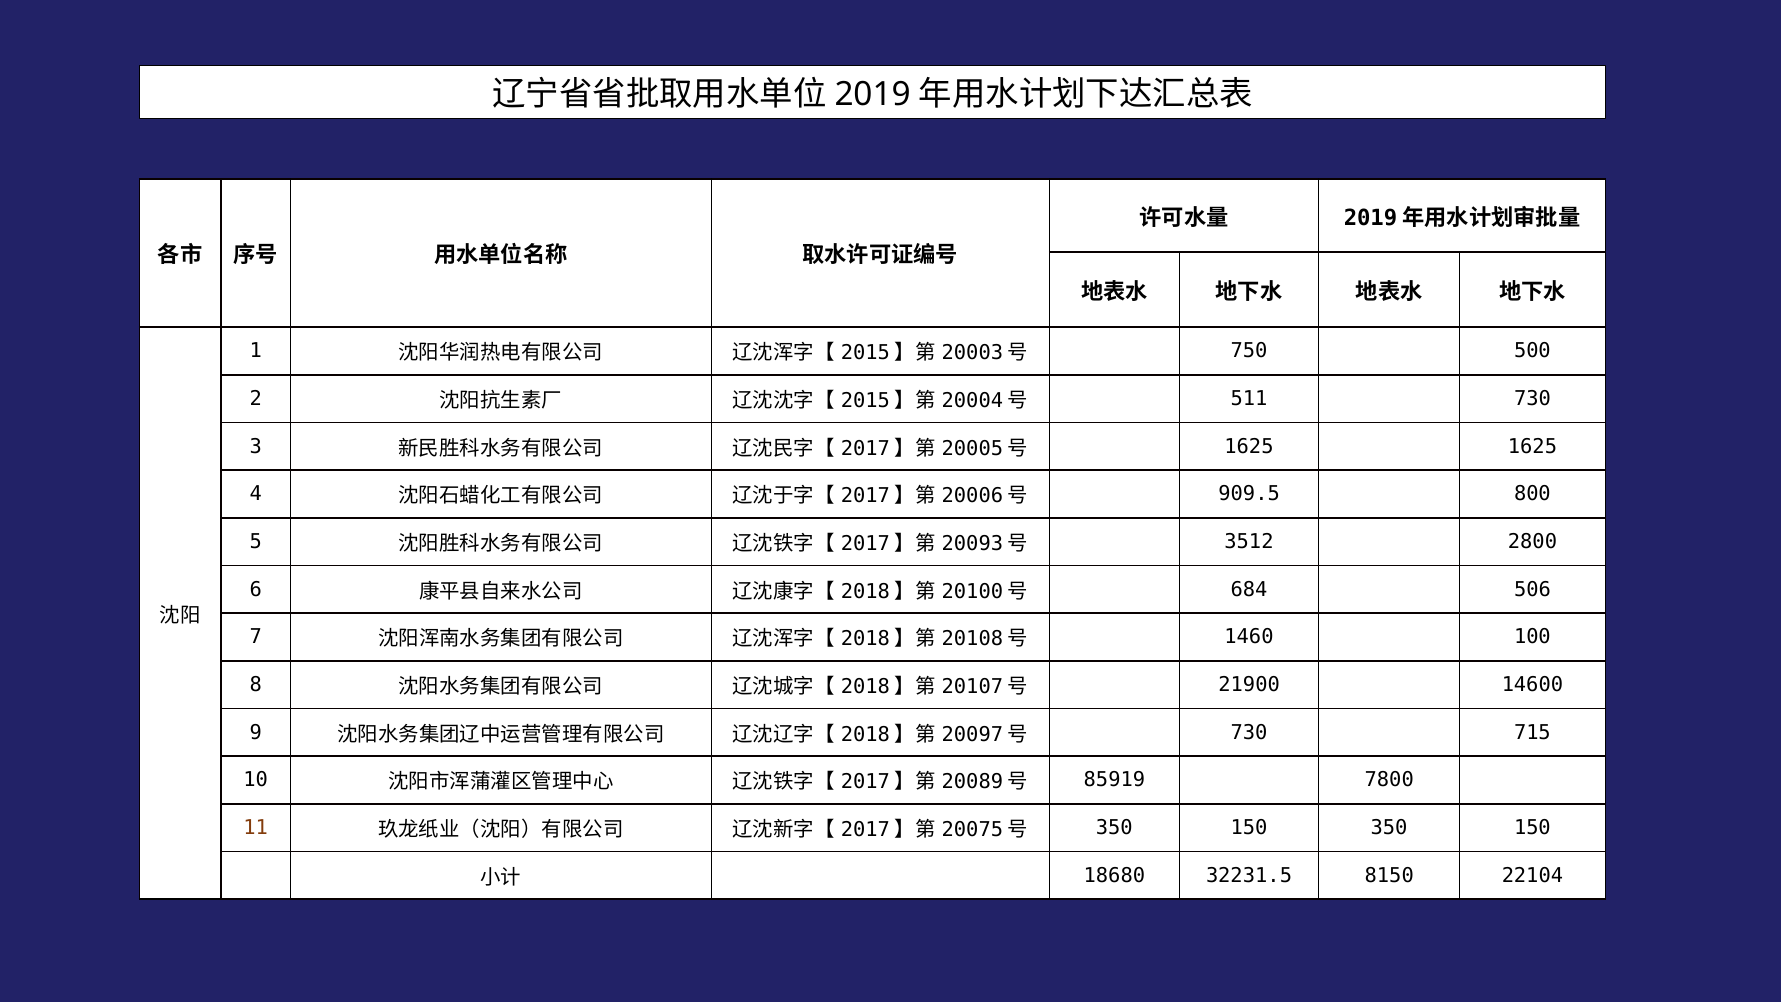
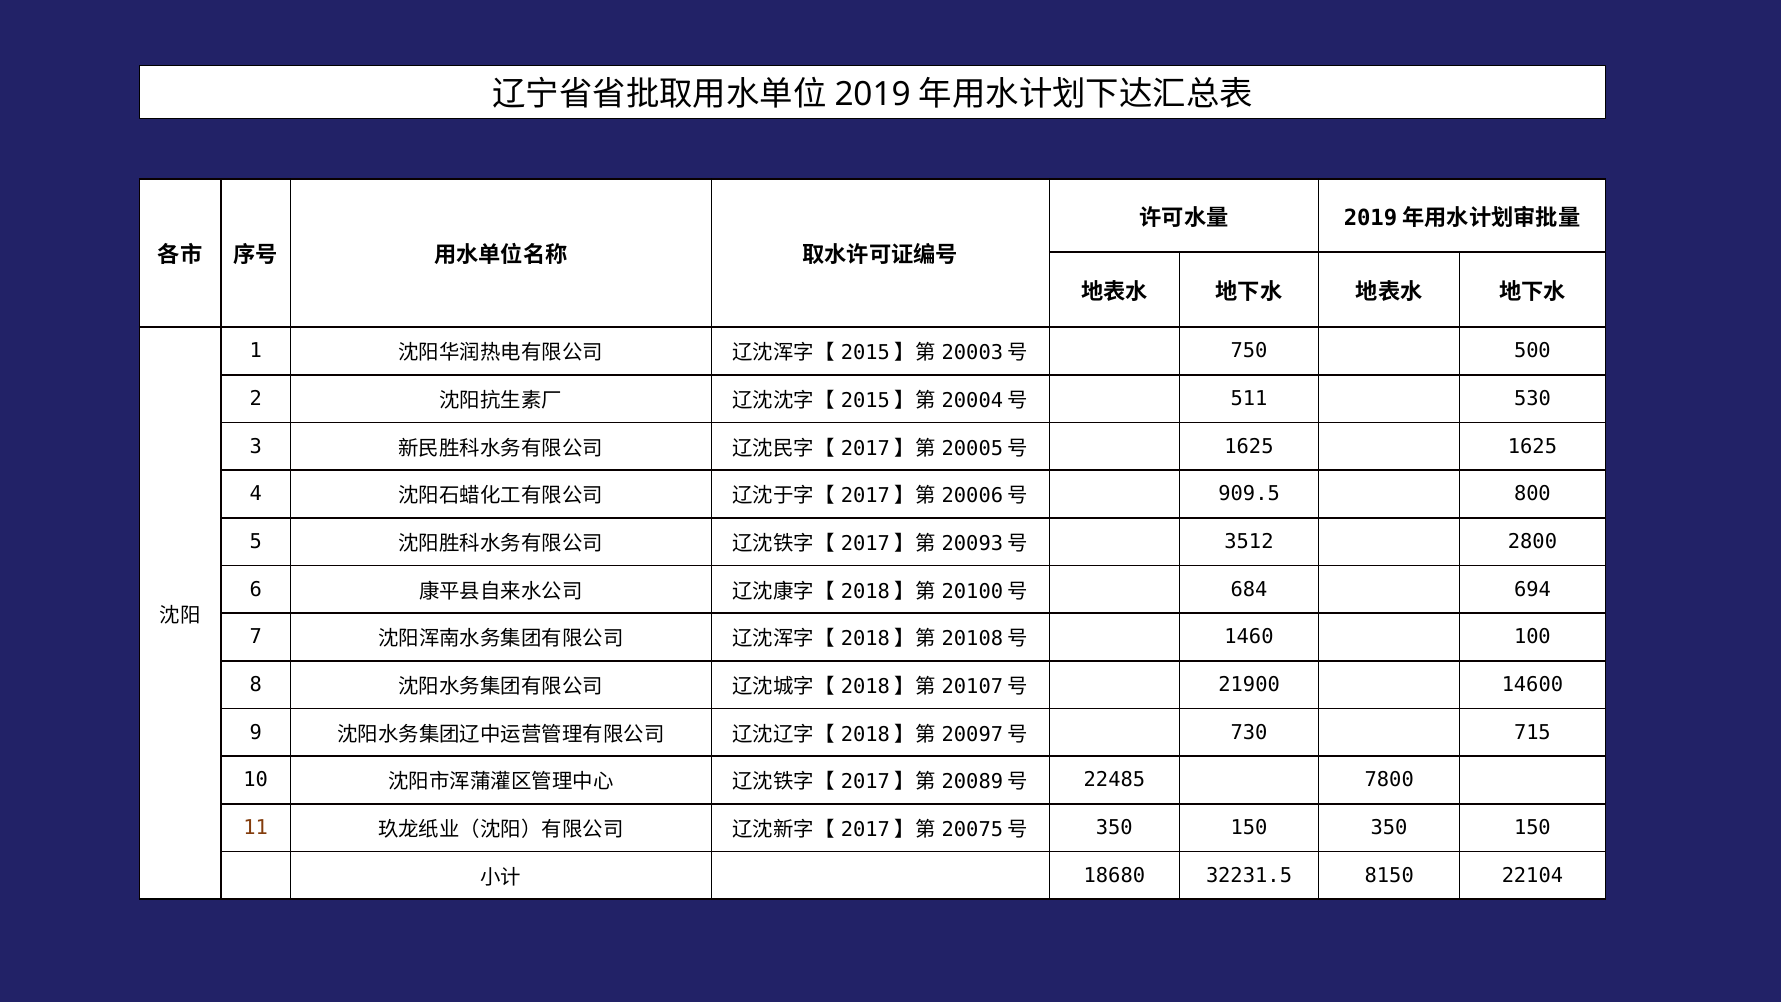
511 730: 730 -> 530 (1532, 399)
506: 506 -> 694 (1532, 589)
85919: 85919 -> 22485 (1114, 780)
